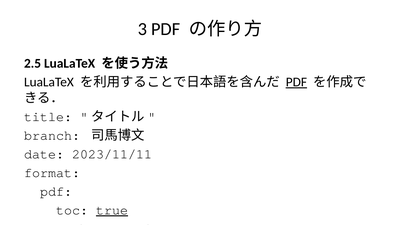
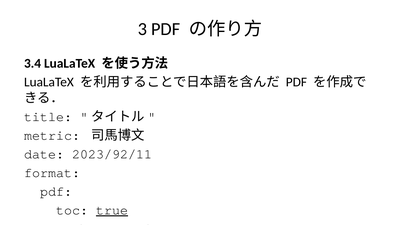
2.5: 2.5 -> 3.4 (33, 63)
PDF underline: present -> none (296, 82)
branch: branch -> metric (52, 135)
2023/11/11: 2023/11/11 -> 2023/92/11 (112, 154)
